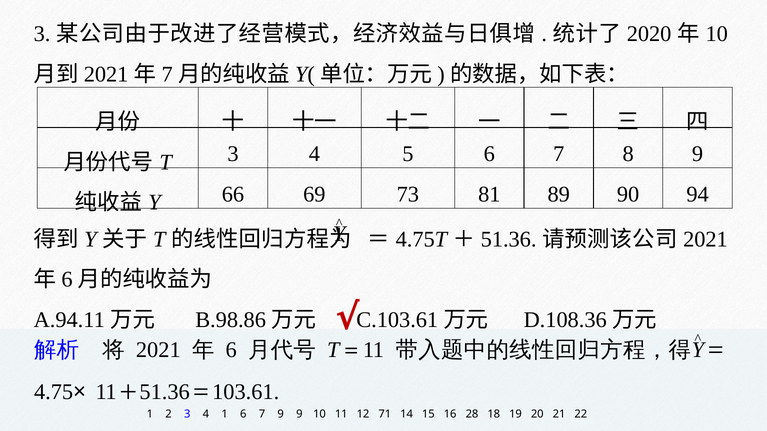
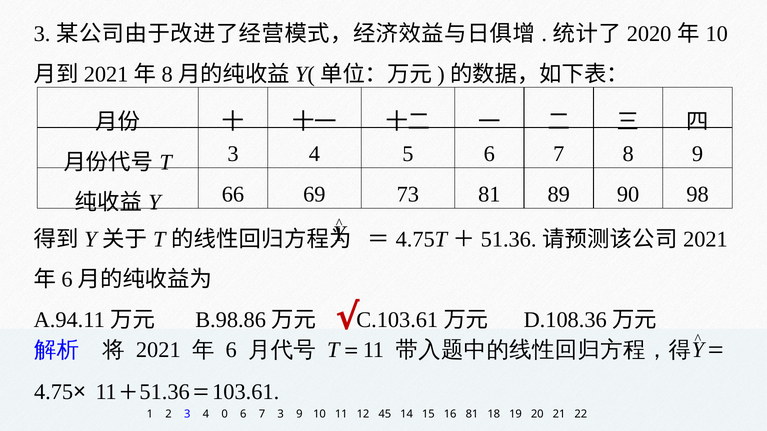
7: 7 -> 8 (167, 74)
94: 94 -> 98 (698, 195)
4 1: 1 -> 0 (225, 415)
7 9: 9 -> 3 (281, 415)
71: 71 -> 45 (385, 415)
16 28: 28 -> 81 (472, 415)
